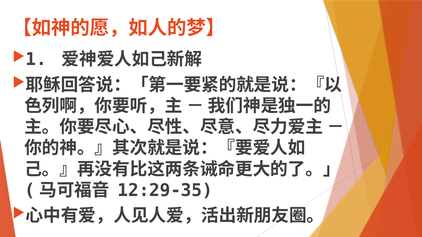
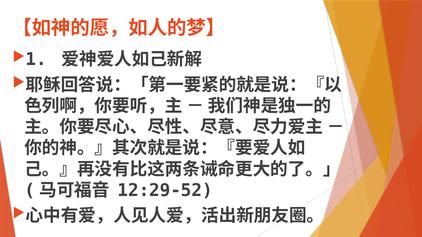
12:29-35: 12:29-35 -> 12:29-52 (165, 191)
